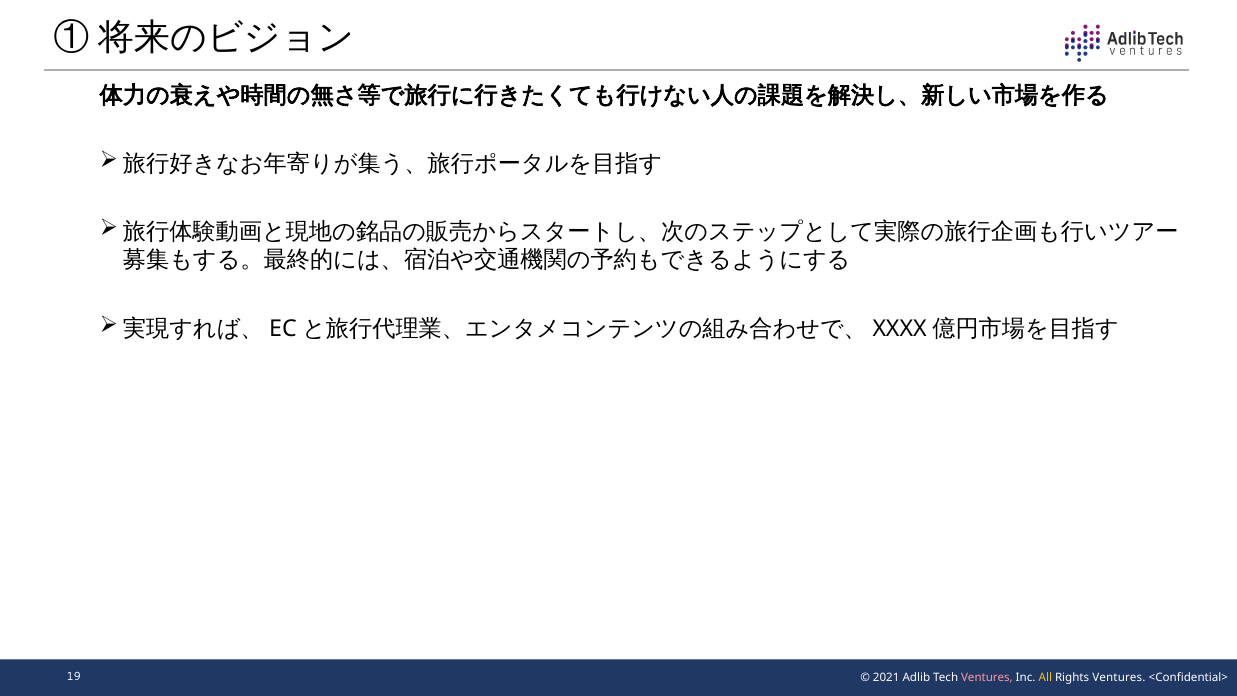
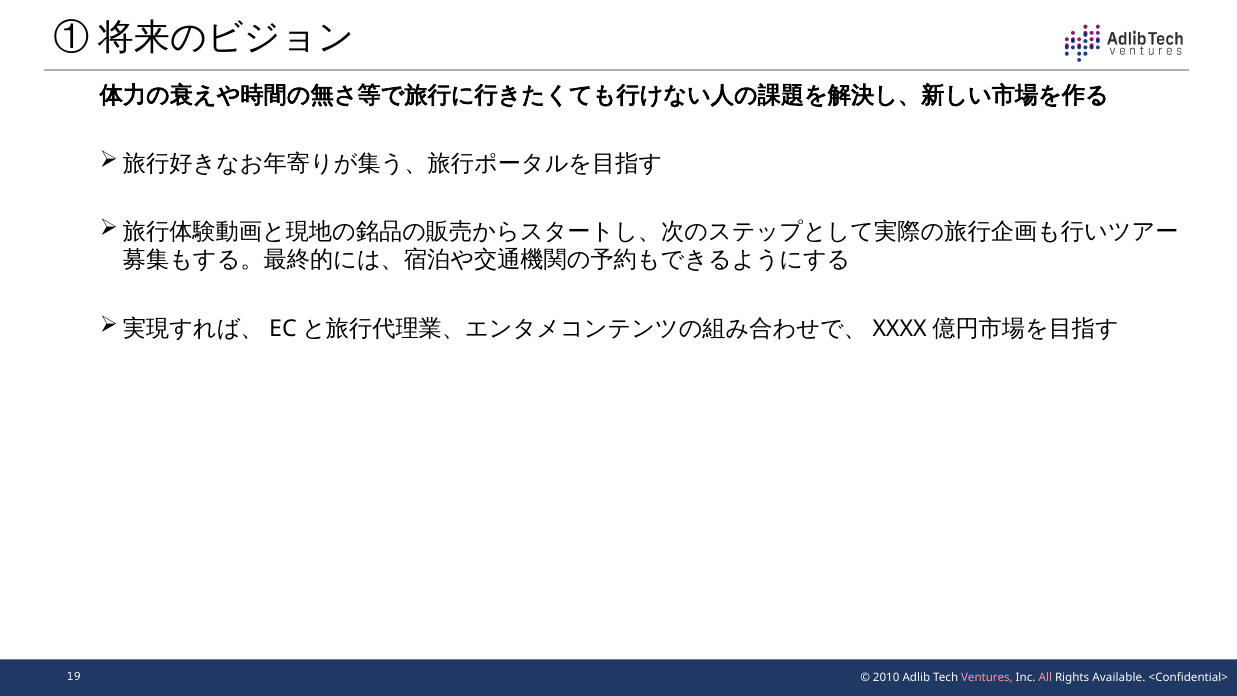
2021: 2021 -> 2010 (886, 677)
All colour: yellow -> pink (1045, 677)
Rights Ventures: Ventures -> Available (1119, 677)
